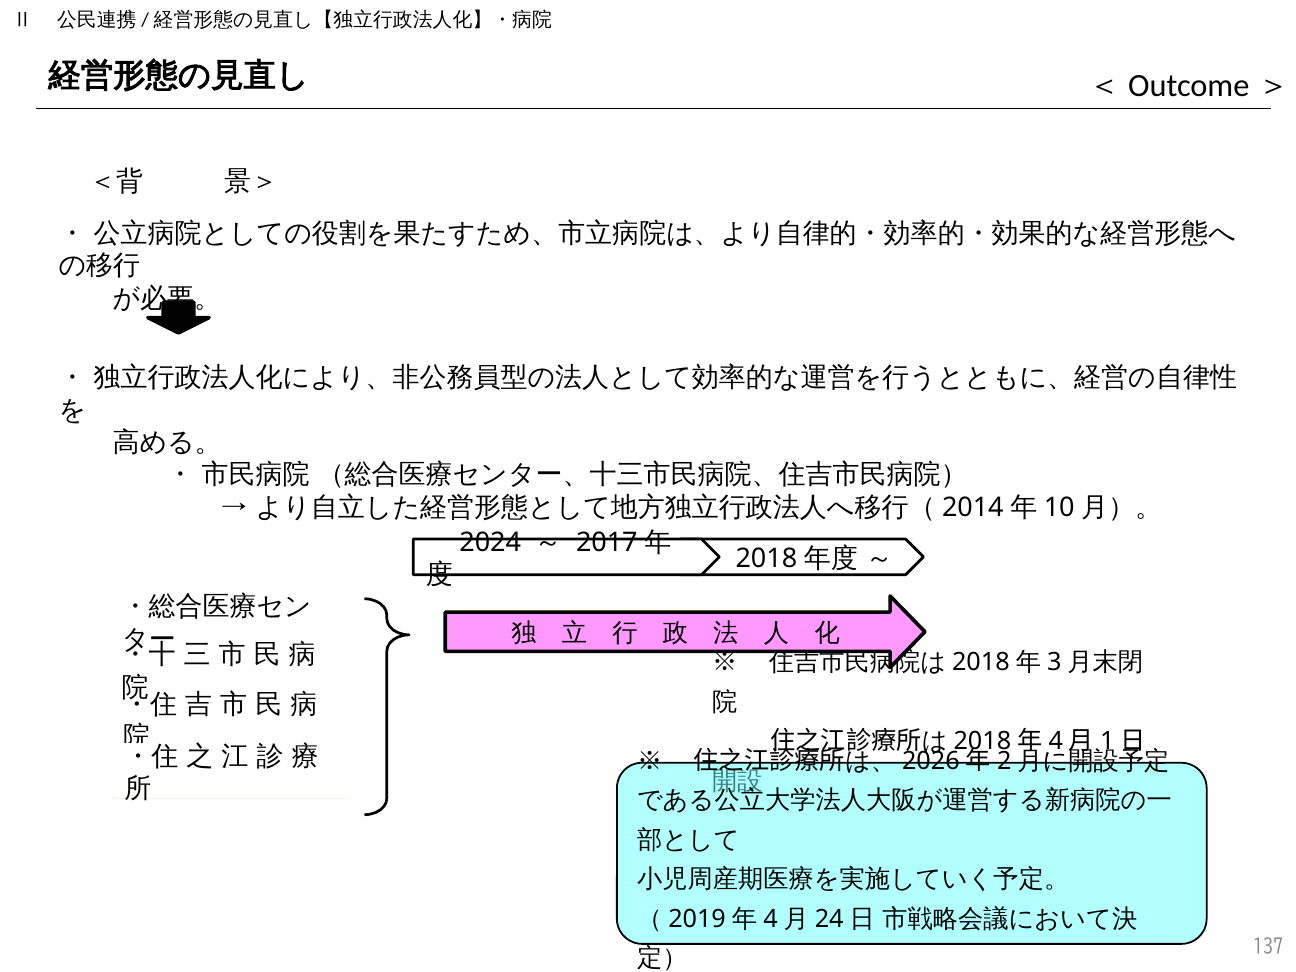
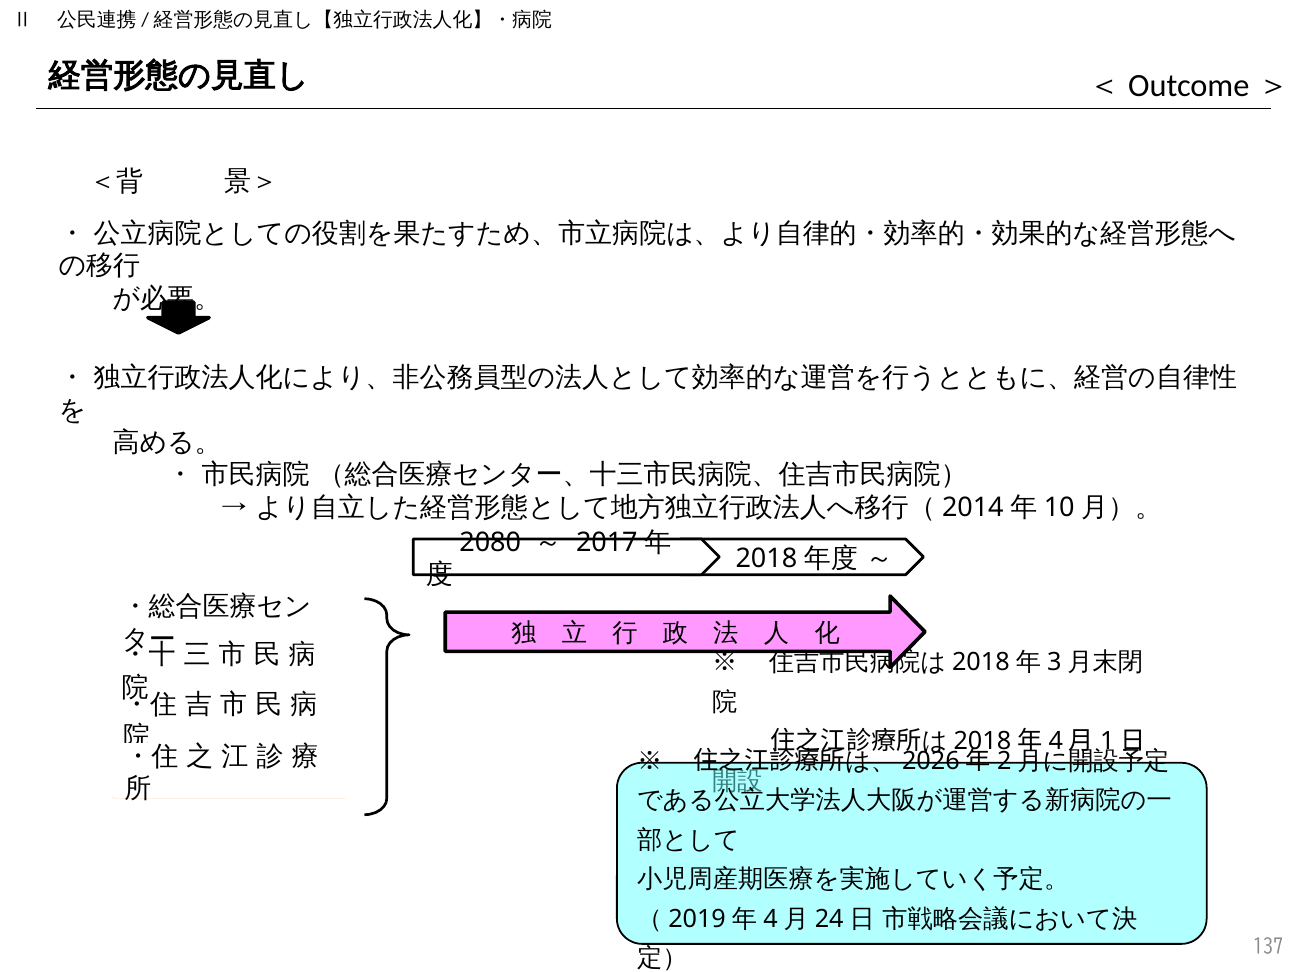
2024: 2024 -> 2080 (490, 543)
